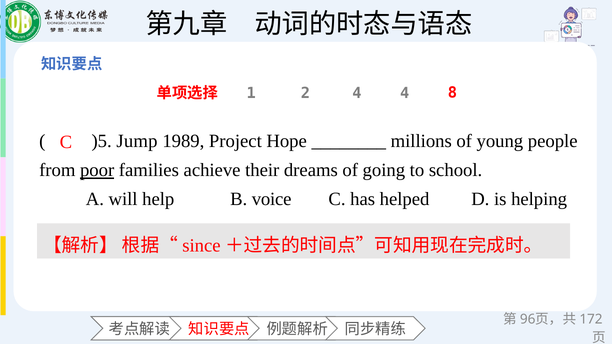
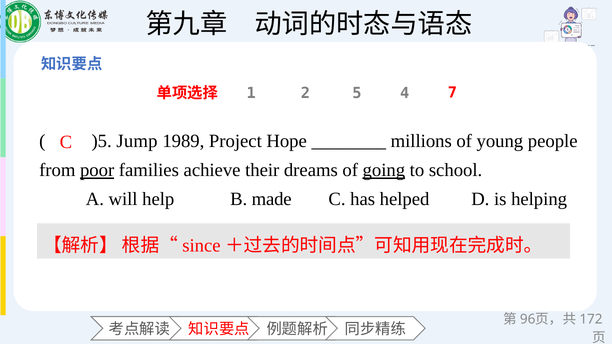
2 4: 4 -> 5 (357, 93)
8: 8 -> 7 (452, 93)
going underline: none -> present (384, 170)
voice: voice -> made (272, 199)
